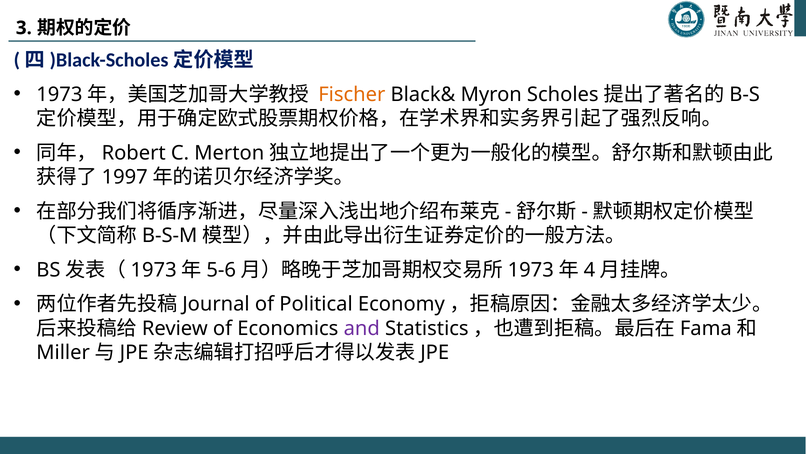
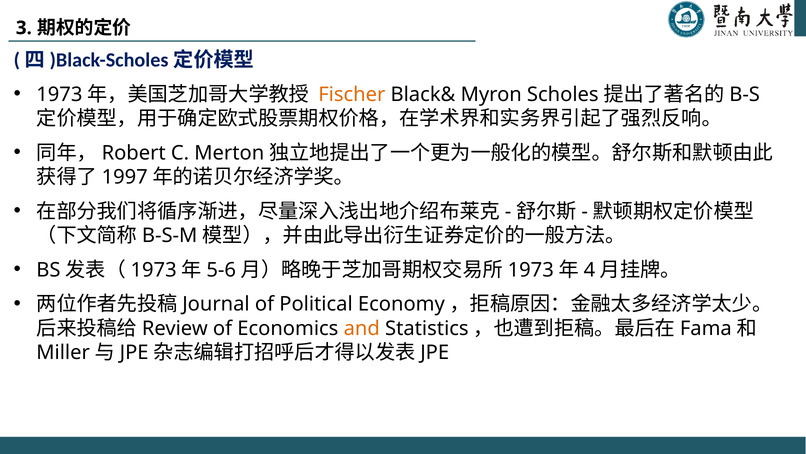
and colour: purple -> orange (362, 328)
